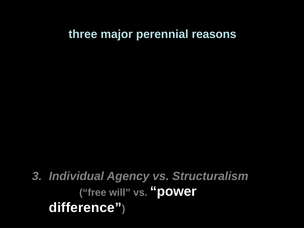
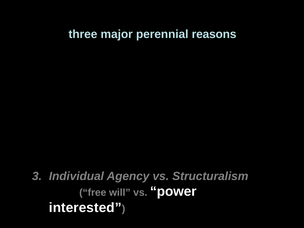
difference: difference -> interested (85, 208)
